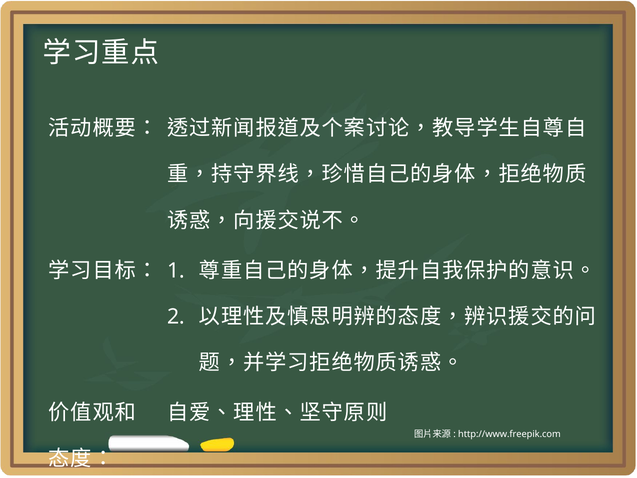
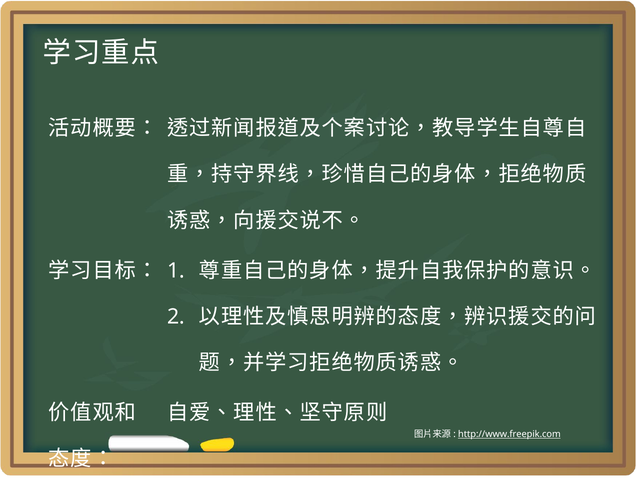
http://www.freepik.com underline: none -> present (509, 434)
